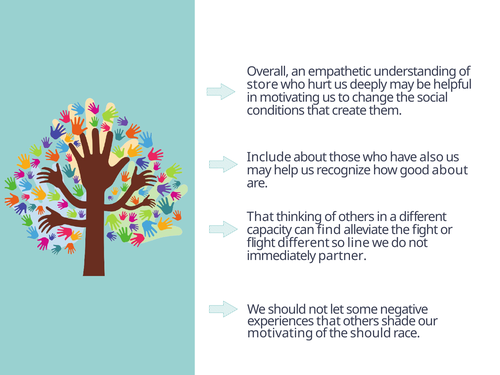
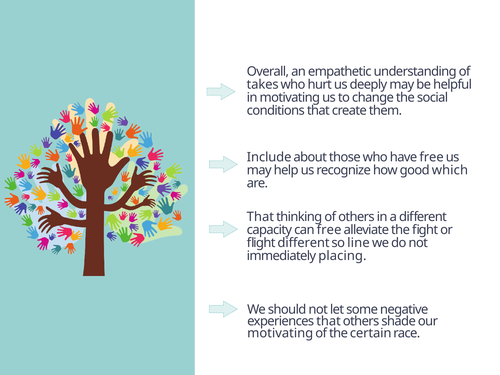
store: store -> takes (263, 85)
have also: also -> free (432, 157)
good about: about -> which (450, 170)
can find: find -> free (329, 230)
partner: partner -> placing (342, 256)
the should: should -> certain (371, 333)
